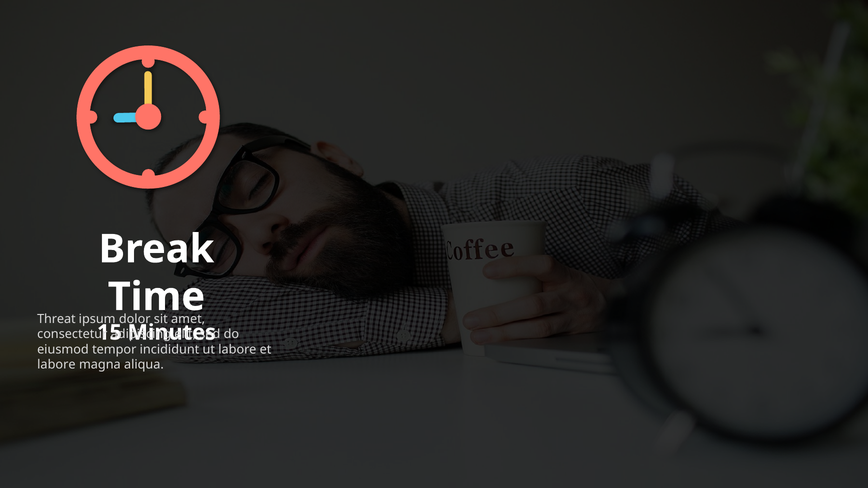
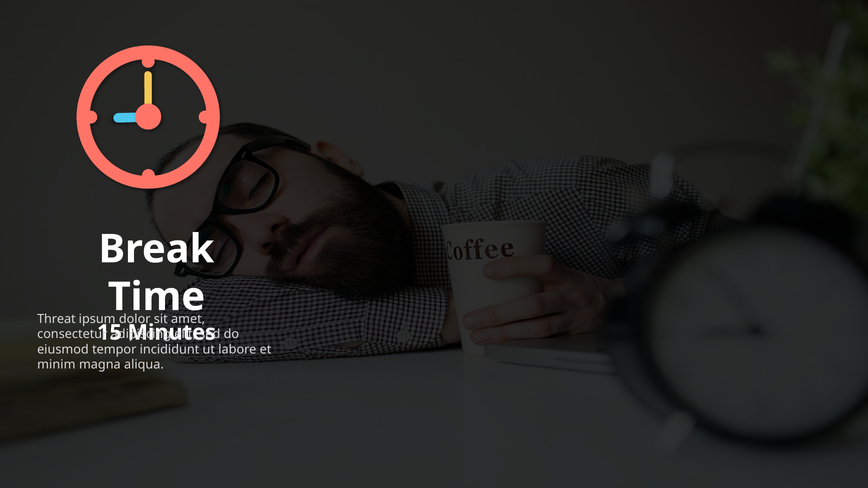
labore: labore -> minim (56, 365)
